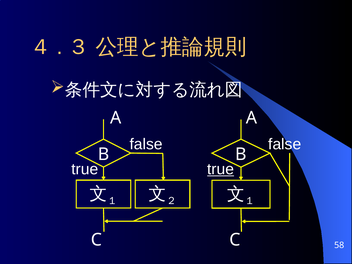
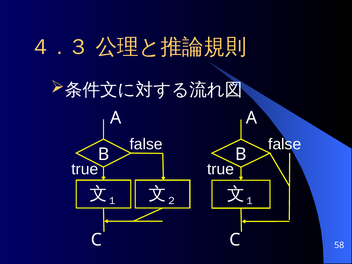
true underline: present -> none (221, 169)
